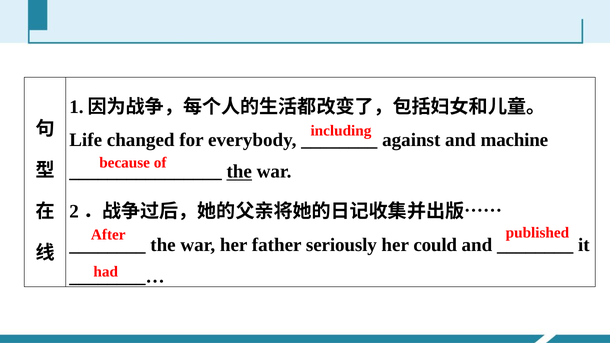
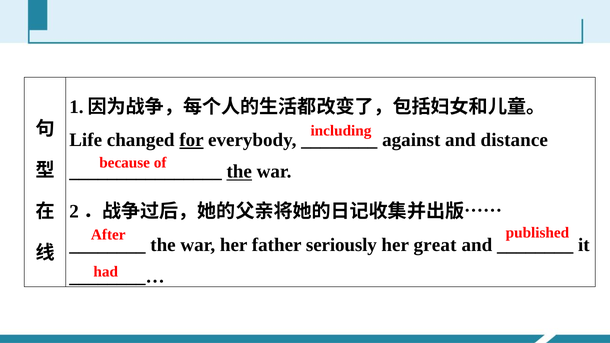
for underline: none -> present (191, 140)
machine: machine -> distance (514, 140)
could: could -> great (435, 245)
